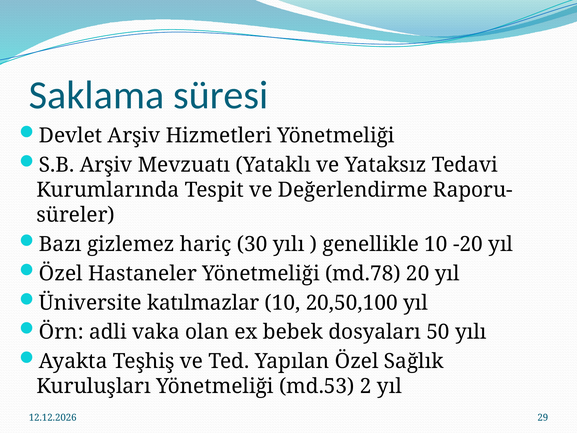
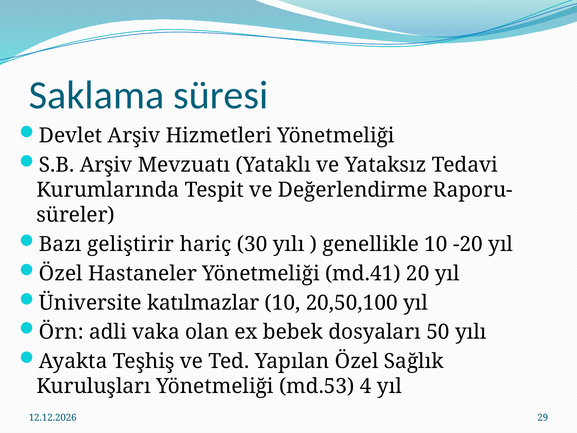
gizlemez: gizlemez -> geliştirir (131, 244)
md.78: md.78 -> md.41 (363, 273)
2: 2 -> 4 (366, 386)
